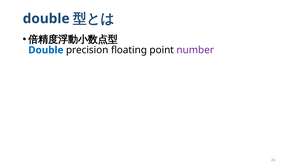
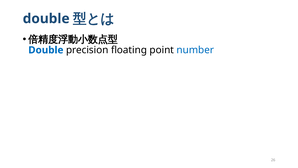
number colour: purple -> blue (195, 50)
